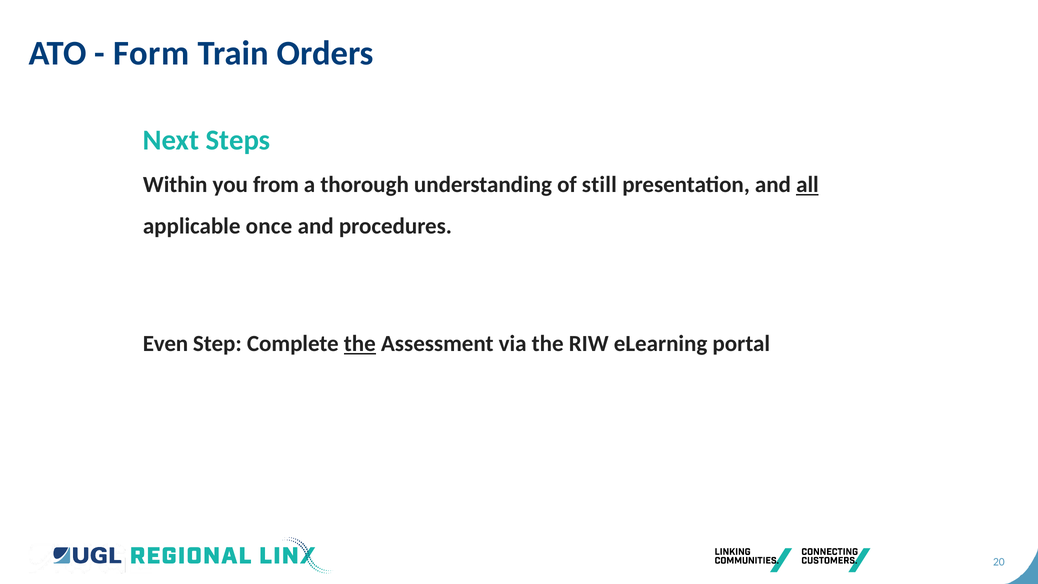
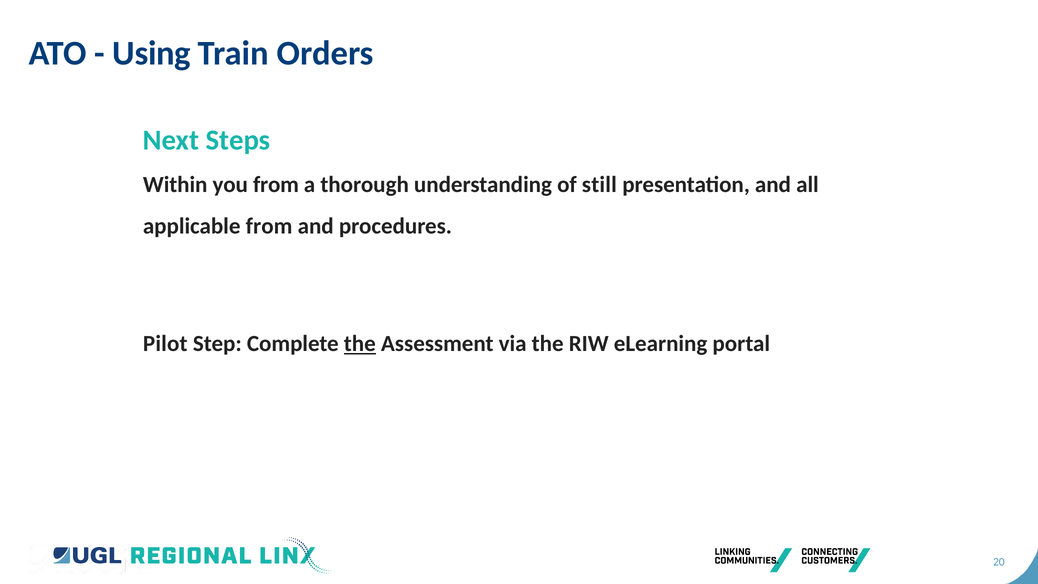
Form: Form -> Using (152, 54)
all underline: present -> none (807, 185)
applicable once: once -> from (269, 226)
Even: Even -> Pilot (165, 344)
